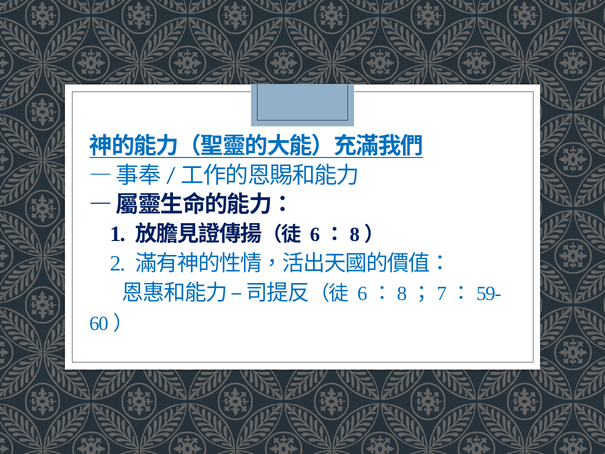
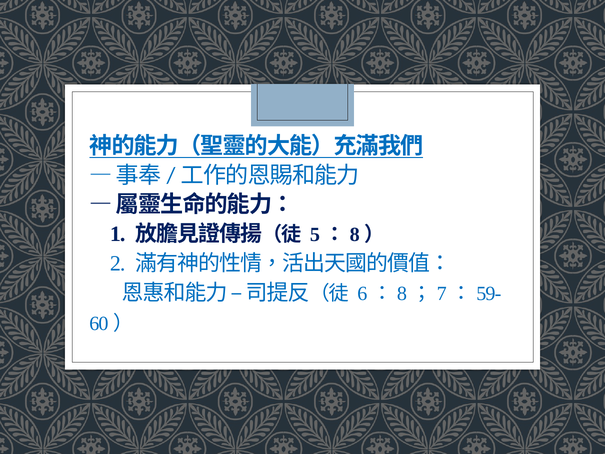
6: 6 -> 5 (315, 235)
